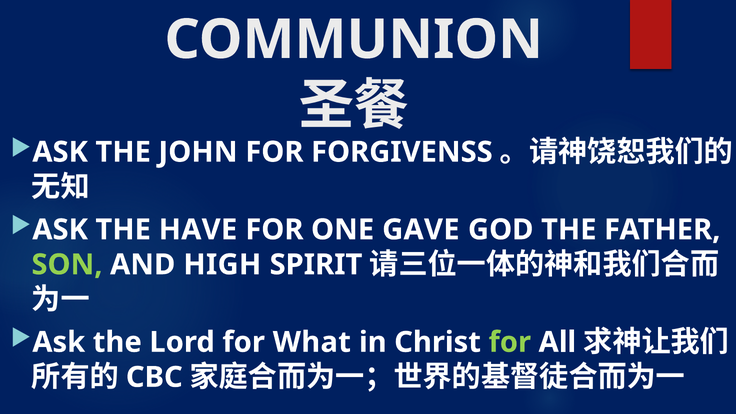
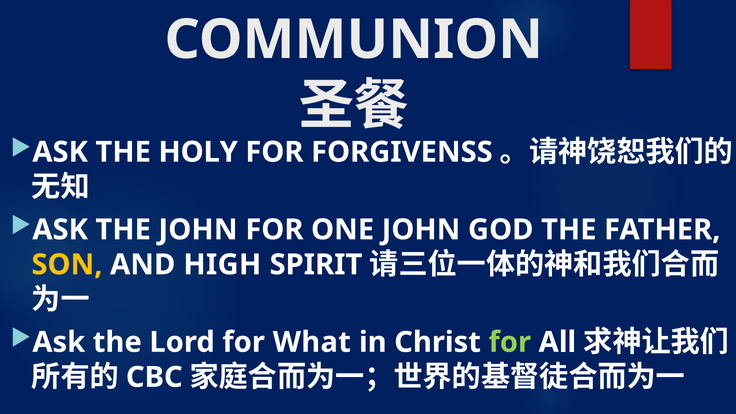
JOHN: JOHN -> HOLY (198, 152)
THE HAVE: HAVE -> JOHN (198, 230)
ONE GAVE: GAVE -> JOHN (421, 230)
SON colour: light green -> yellow (67, 265)
